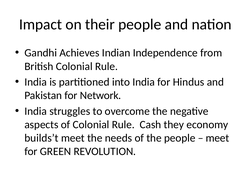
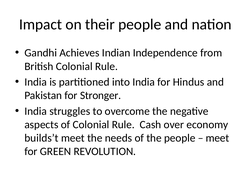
Network: Network -> Stronger (101, 95)
they: they -> over (174, 124)
